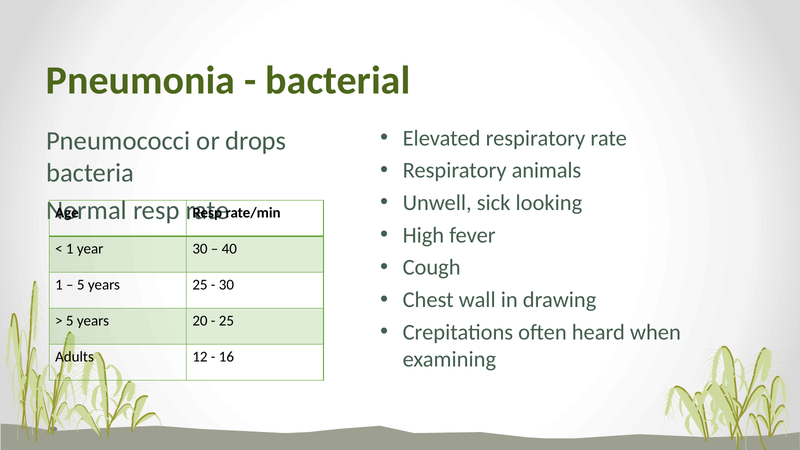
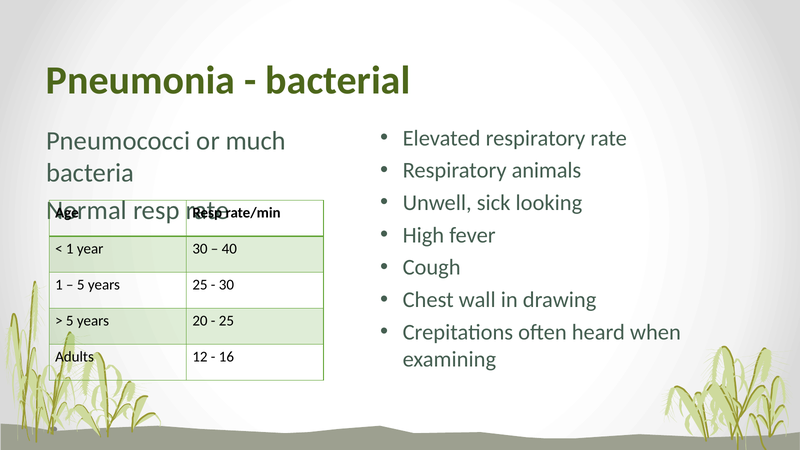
drops: drops -> much (256, 141)
